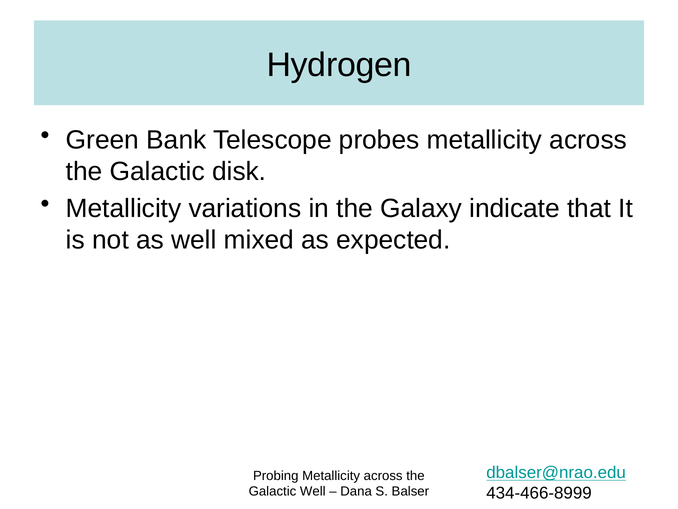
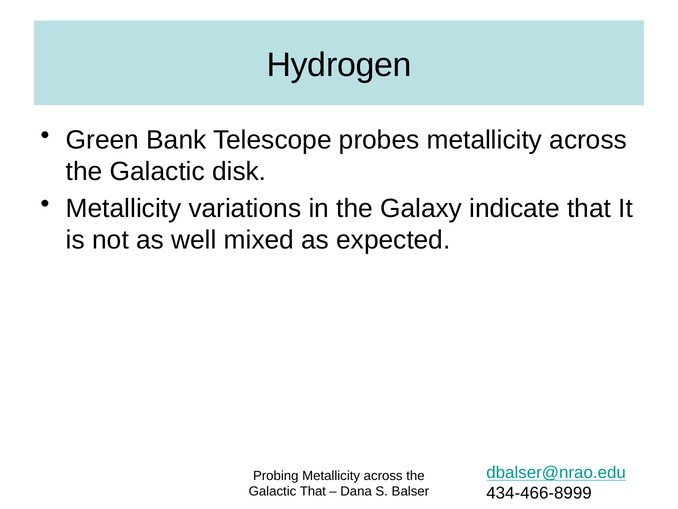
Galactic Well: Well -> That (313, 491)
